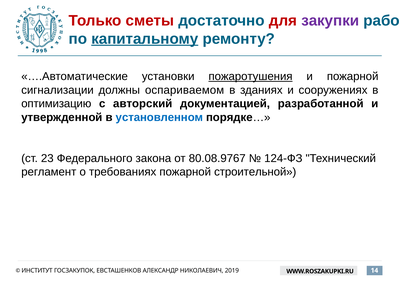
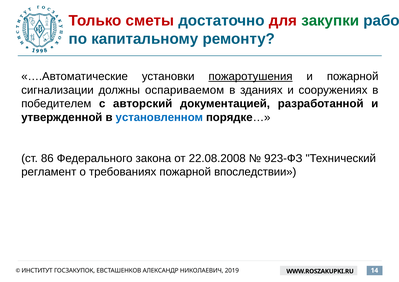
закупки colour: purple -> green (330, 21)
капитальному underline: present -> none (145, 39)
оптимизацию: оптимизацию -> победителем (56, 104)
23: 23 -> 86 (47, 158)
80.08.9767: 80.08.9767 -> 22.08.2008 (217, 158)
124-ФЗ: 124-ФЗ -> 923-ФЗ (283, 158)
строительной: строительной -> впоследствии (255, 172)
